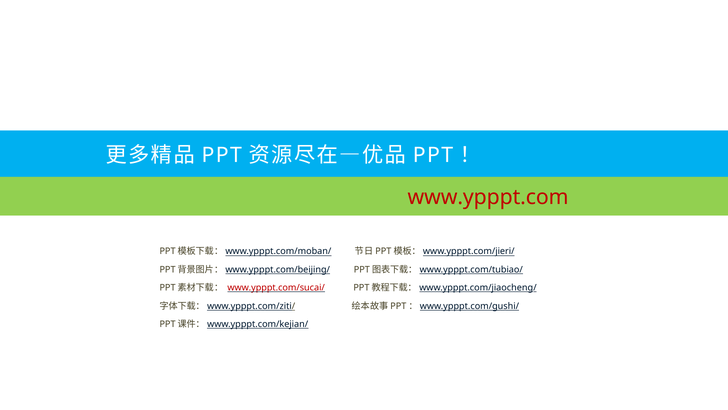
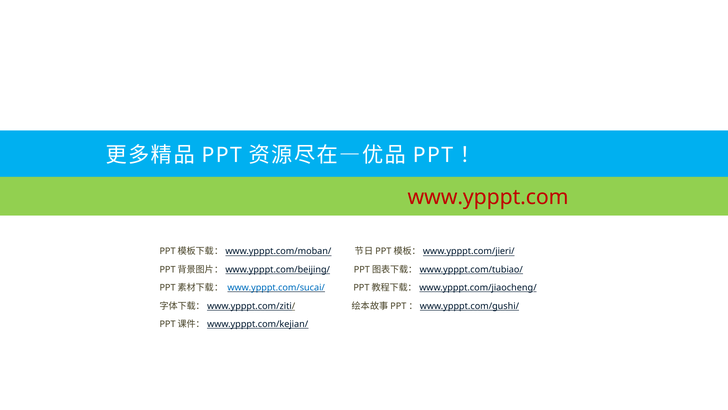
www.ypppt.com/sucai/ colour: red -> blue (276, 287)
